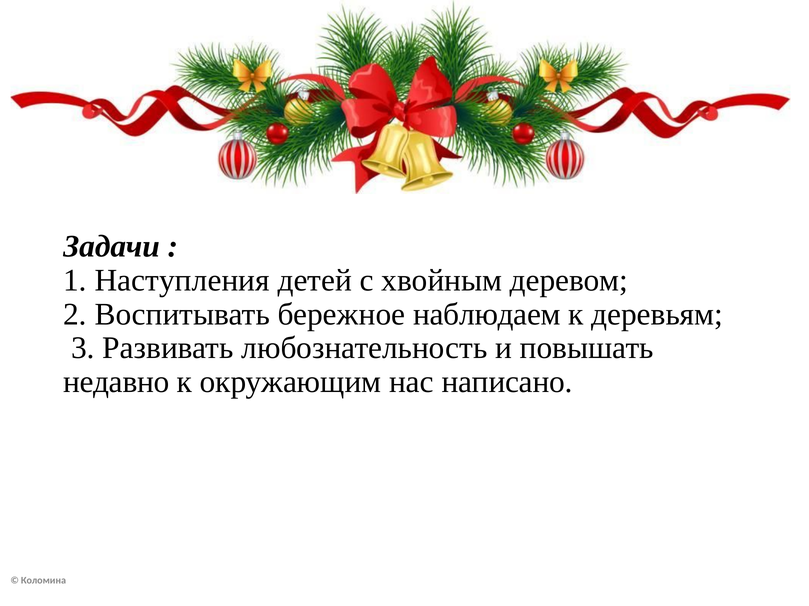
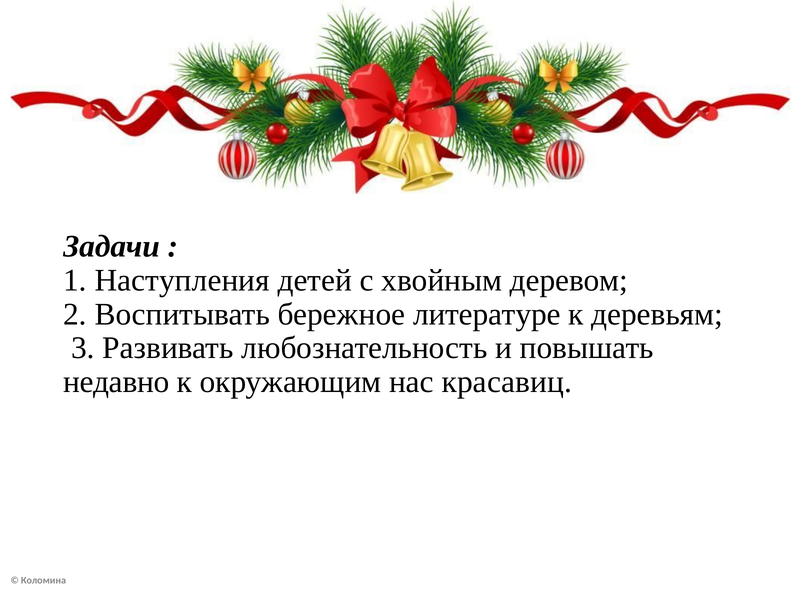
наблюдаем: наблюдаем -> литературе (487, 315)
написано: написано -> красавиц (507, 382)
